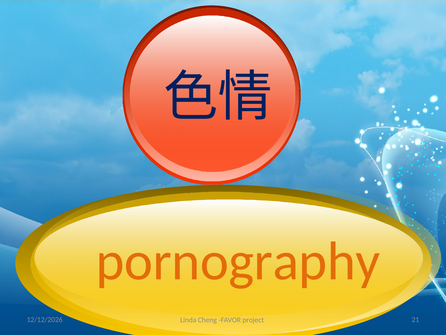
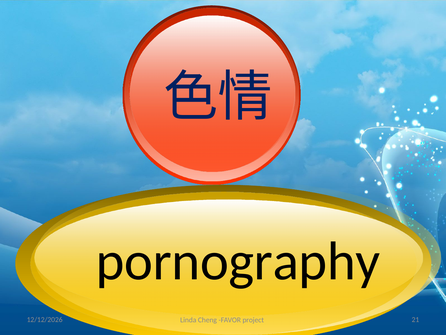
pornography colour: orange -> black (238, 261)
